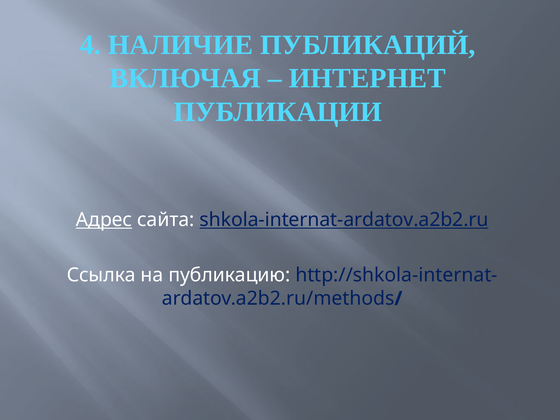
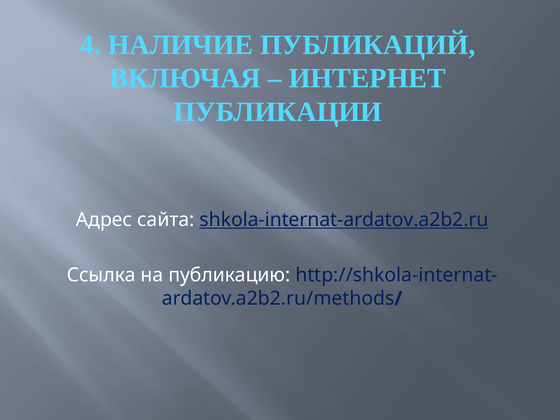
Адрес underline: present -> none (104, 220)
